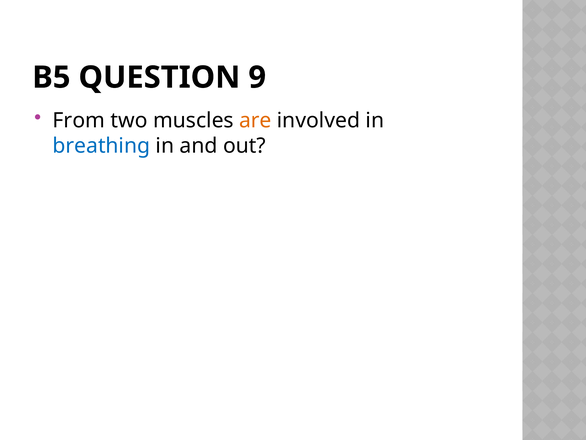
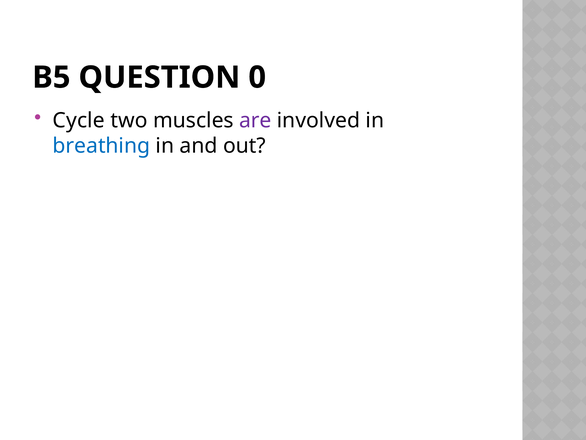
9: 9 -> 0 (257, 77)
From: From -> Cycle (79, 120)
are colour: orange -> purple (255, 120)
